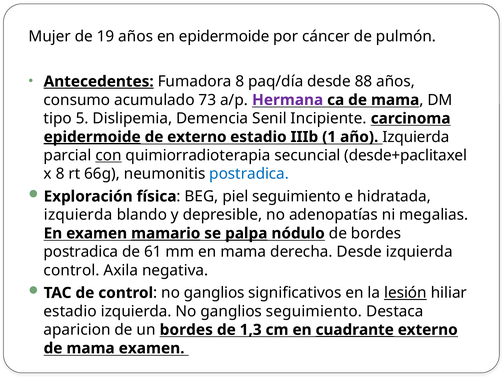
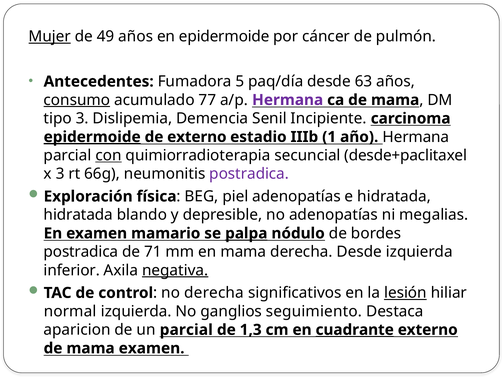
Mujer underline: none -> present (50, 36)
19: 19 -> 49 (106, 36)
Antecedentes underline: present -> none (99, 81)
Fumadora 8: 8 -> 5 (240, 81)
88: 88 -> 63 (364, 81)
consumo underline: none -> present (77, 100)
73: 73 -> 77 (207, 100)
tipo 5: 5 -> 3 (82, 118)
año Izquierda: Izquierda -> Hermana (416, 137)
x 8: 8 -> 3 (60, 174)
postradica colour: blue -> purple (249, 174)
piel seguimiento: seguimiento -> adenopatías (297, 196)
izquierda: izquierda -> hidratada (78, 214)
mamario underline: present -> none (166, 233)
61: 61 -> 71 (153, 251)
control: control -> inferior (72, 270)
negativa underline: none -> present (175, 270)
ganglios: ganglios -> derecha (214, 292)
estadio: estadio -> normal (70, 311)
un bordes: bordes -> parcial (186, 329)
